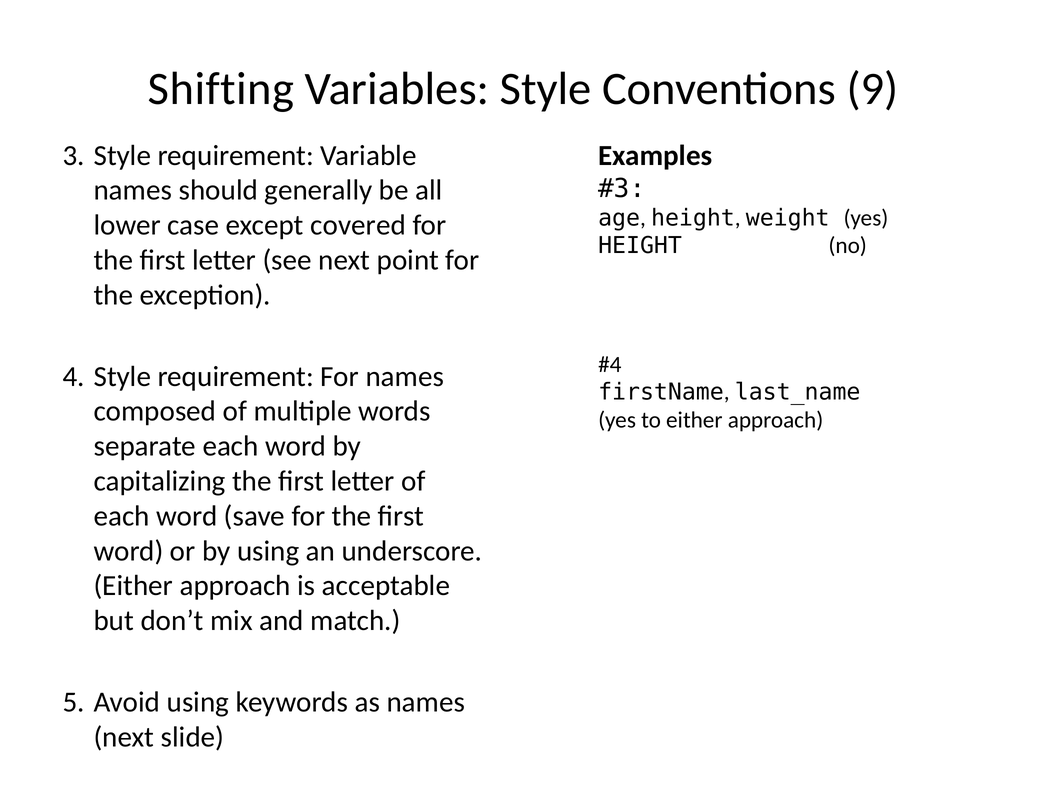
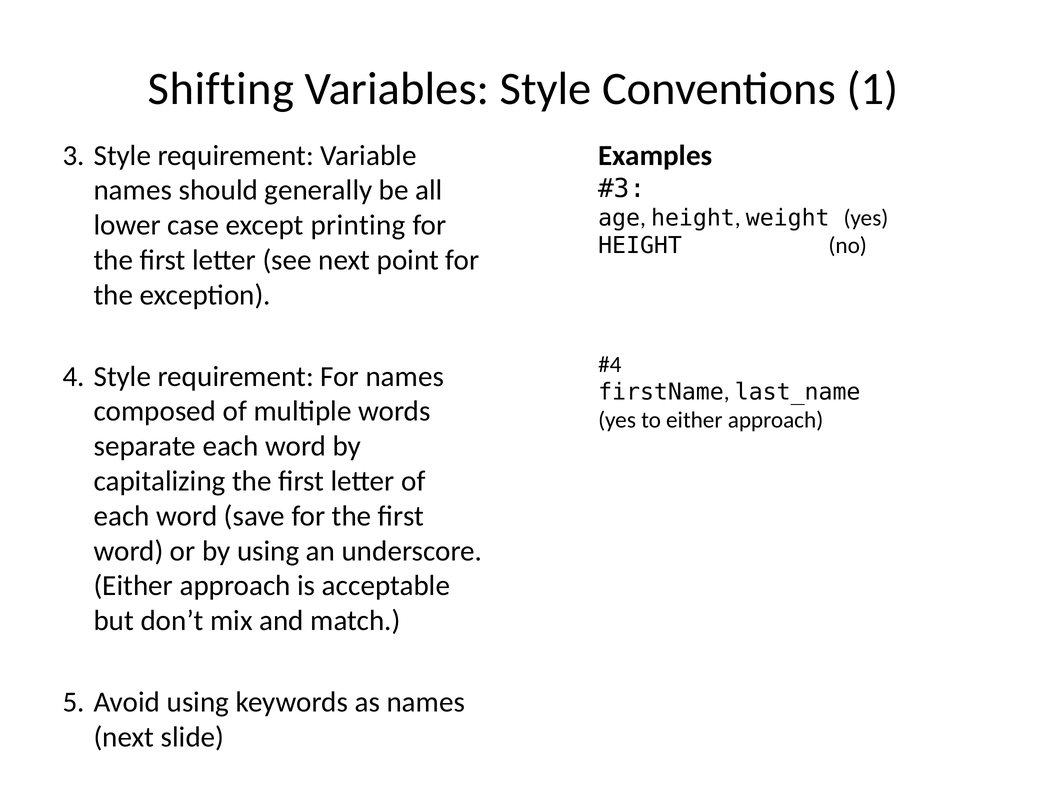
9: 9 -> 1 (872, 89)
covered: covered -> printing (358, 225)
